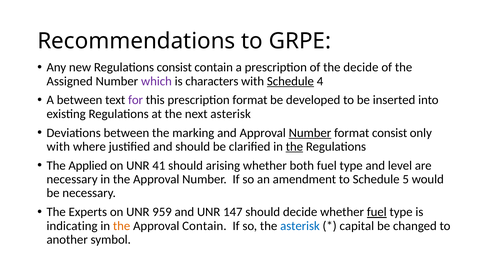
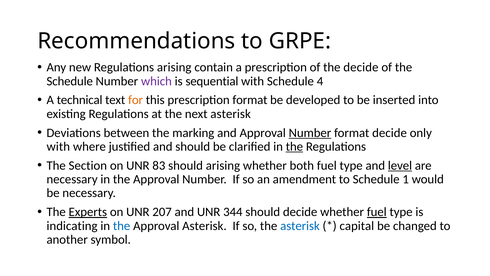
Regulations consist: consist -> arising (174, 67)
Assigned: Assigned -> Schedule (70, 81)
characters: characters -> sequential (212, 81)
Schedule underline: present -> none (290, 81)
A between: between -> technical (80, 100)
for colour: purple -> orange (136, 100)
format consist: consist -> decide (390, 133)
Applied: Applied -> Section (88, 165)
41: 41 -> 83 (159, 165)
level underline: none -> present (400, 165)
5: 5 -> 1 (406, 179)
Experts underline: none -> present (88, 212)
959: 959 -> 207 (162, 212)
147: 147 -> 344 (233, 212)
the colour: orange -> blue (122, 225)
Approval Contain: Contain -> Asterisk (204, 225)
